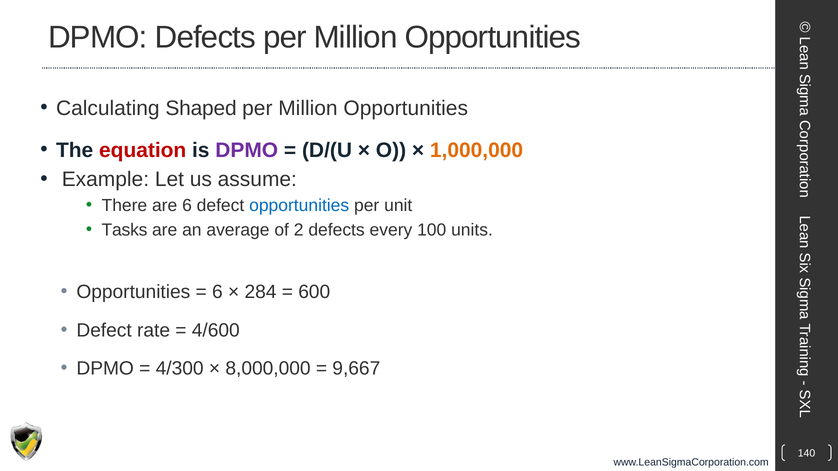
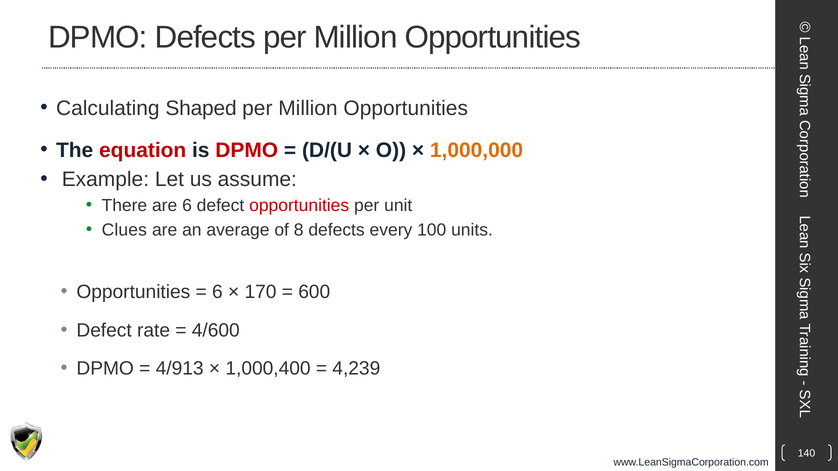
DPMO colour: purple -> red (247, 150)
opportunities colour: blue -> red (299, 206)
Tasks: Tasks -> Clues (124, 230)
2: 2 -> 8 (299, 230)
284: 284 -> 170 (261, 292)
4/300: 4/300 -> 4/913 (180, 369)
8,000,000: 8,000,000 -> 1,000,400 (268, 369)
9,667: 9,667 -> 4,239 (356, 369)
